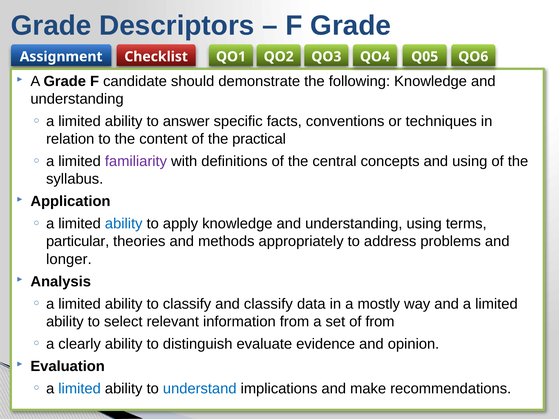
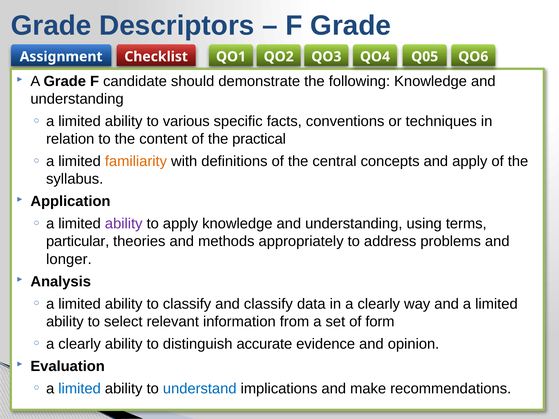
answer: answer -> various (186, 121)
familiarity colour: purple -> orange (136, 161)
and using: using -> apply (470, 161)
ability colour: blue -> purple (124, 224)
in a mostly: mostly -> clearly (379, 304)
of from: from -> form (380, 322)
evaluate: evaluate -> accurate (264, 344)
